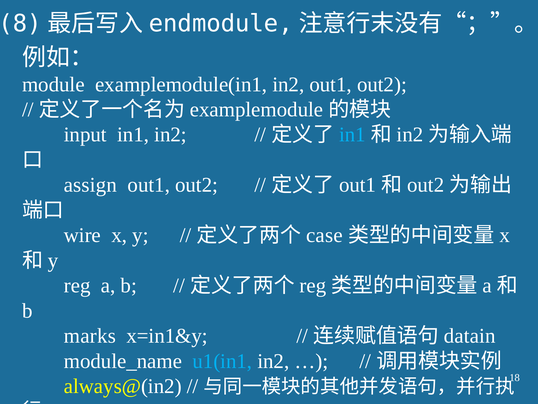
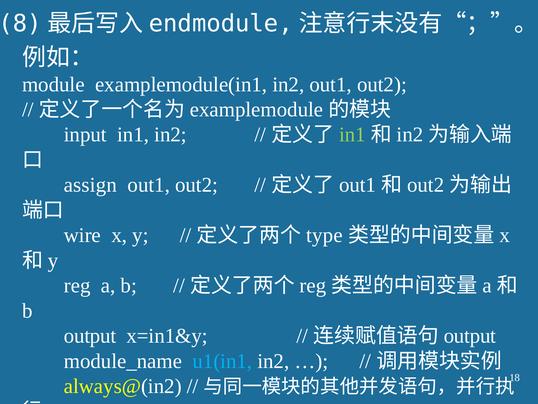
in1 colour: light blue -> light green (352, 135)
case: case -> type (324, 235)
marks: marks -> output (90, 336)
datain: datain -> output (470, 336)
